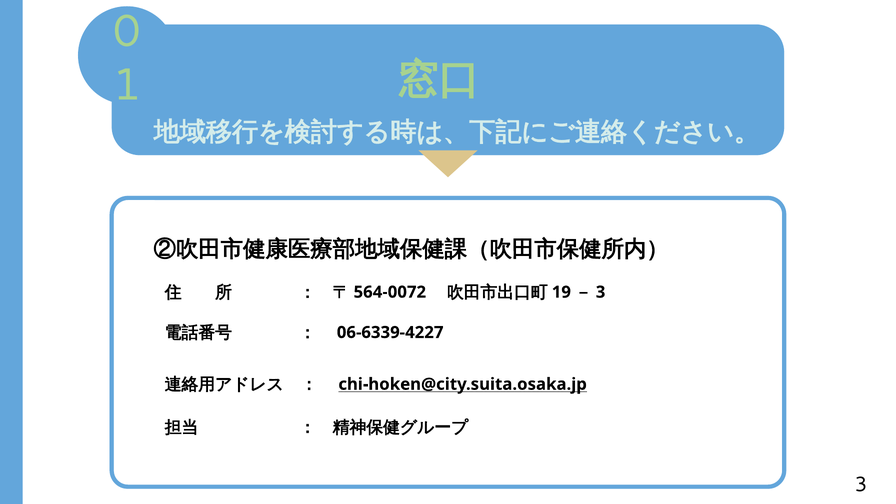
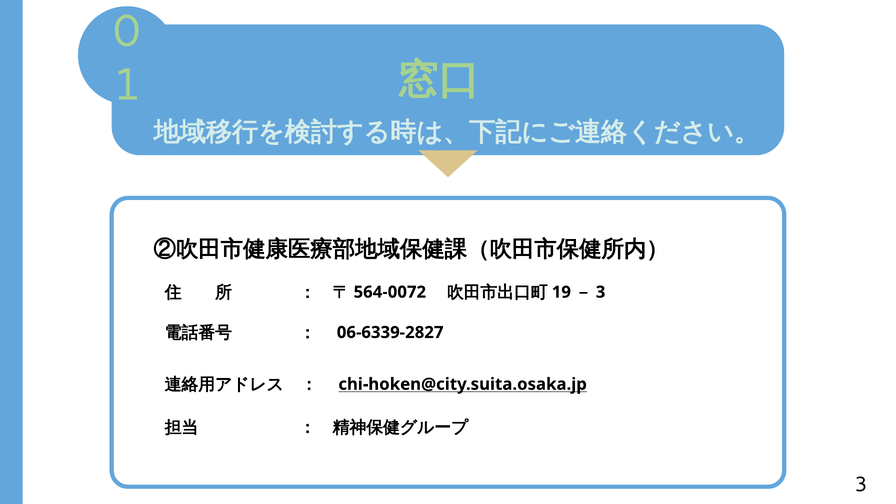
06-6339-4227: 06-6339-4227 -> 06-6339-2827 (390, 332)
